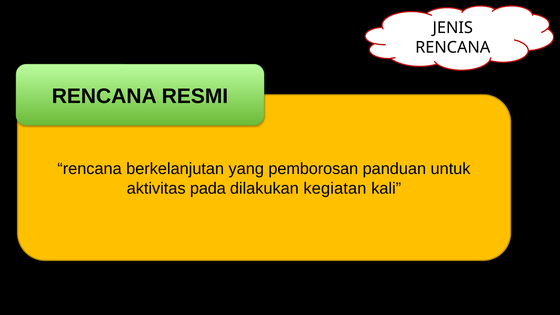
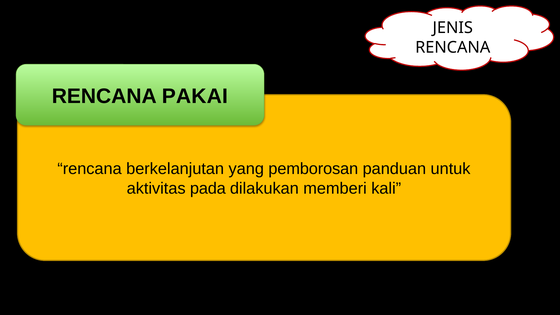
RESMI: RESMI -> PAKAI (195, 96)
kegiatan: kegiatan -> memberi (335, 188)
